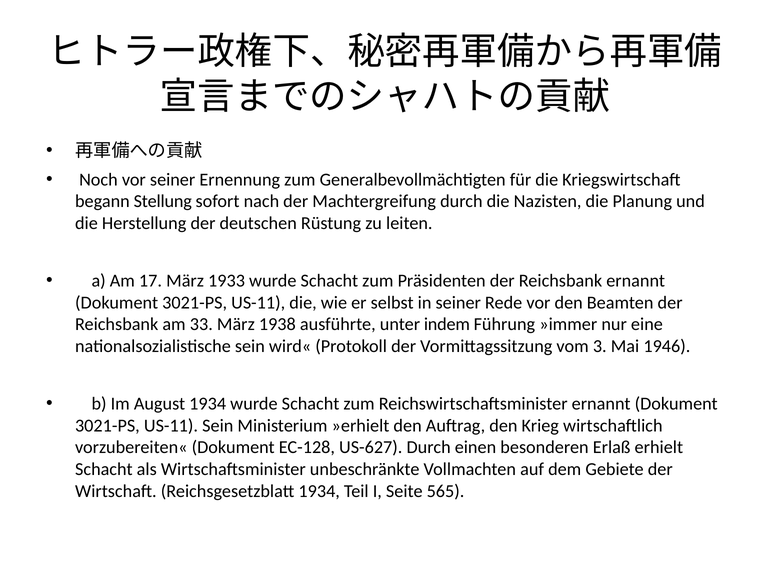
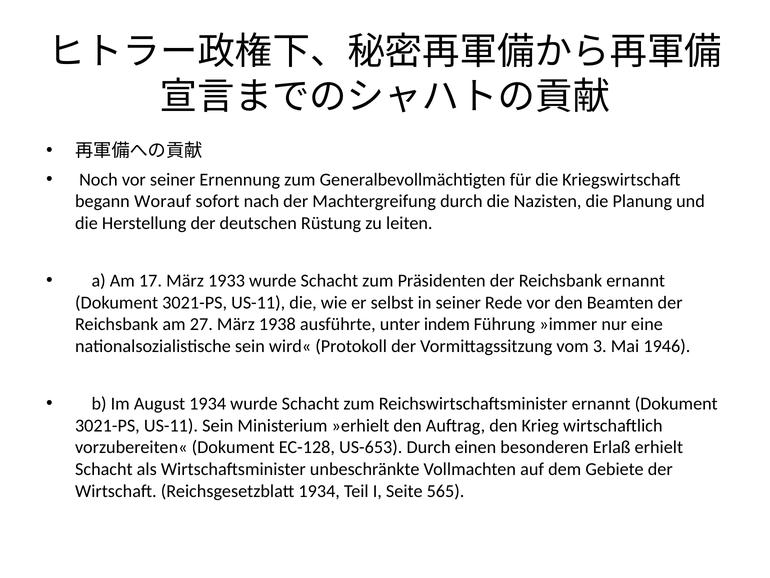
Stellung: Stellung -> Worauf (163, 201)
33: 33 -> 27 (201, 324)
US-627: US-627 -> US-653 (371, 447)
